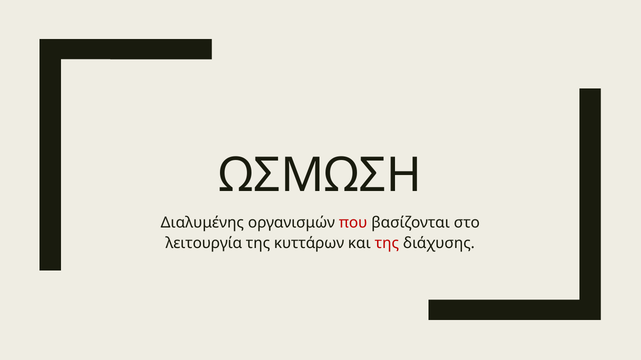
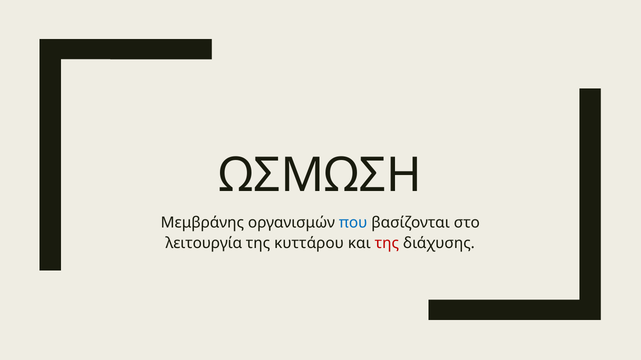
Διαλυμένης: Διαλυμένης -> Μεμβράνης (202, 223)
που colour: red -> blue (353, 223)
κυττάρων: κυττάρων -> κυττάρου (309, 244)
